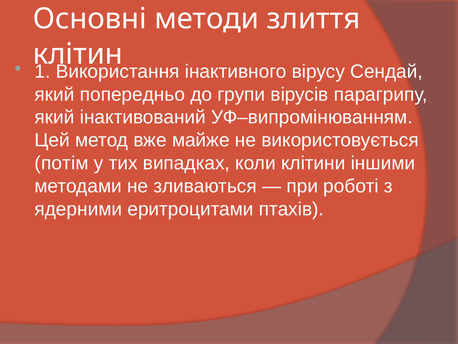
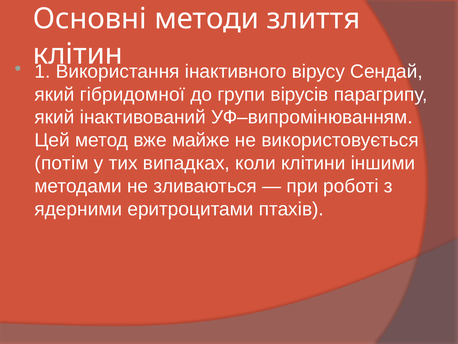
попередньо: попередньо -> гібридомної (132, 94)
